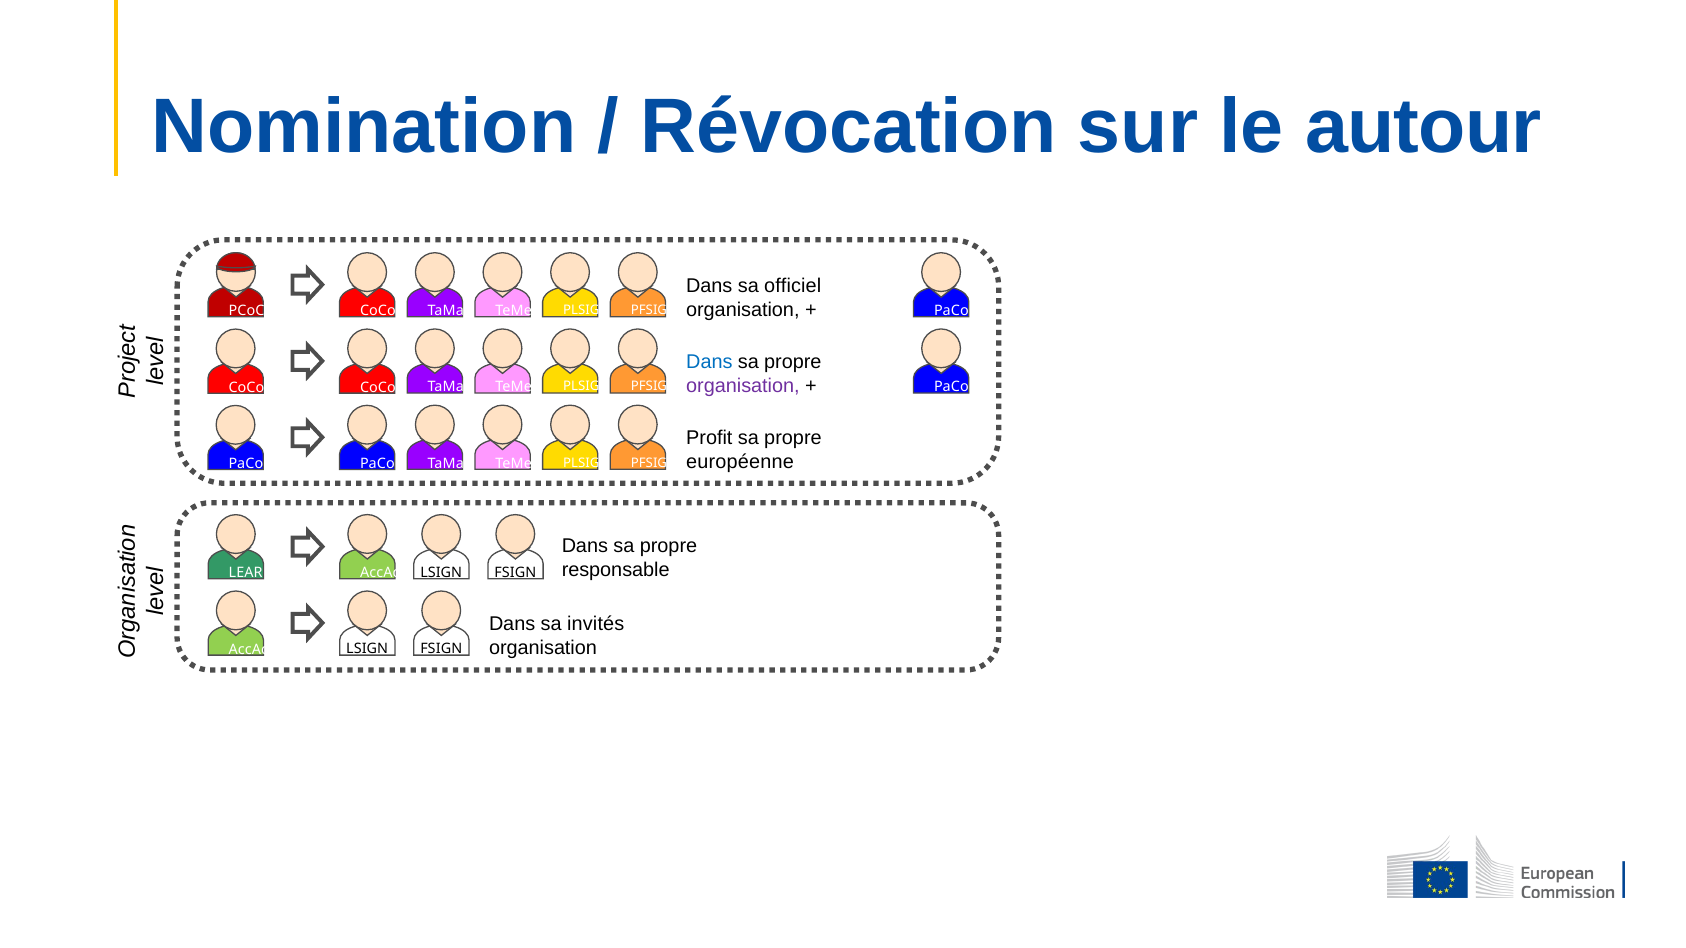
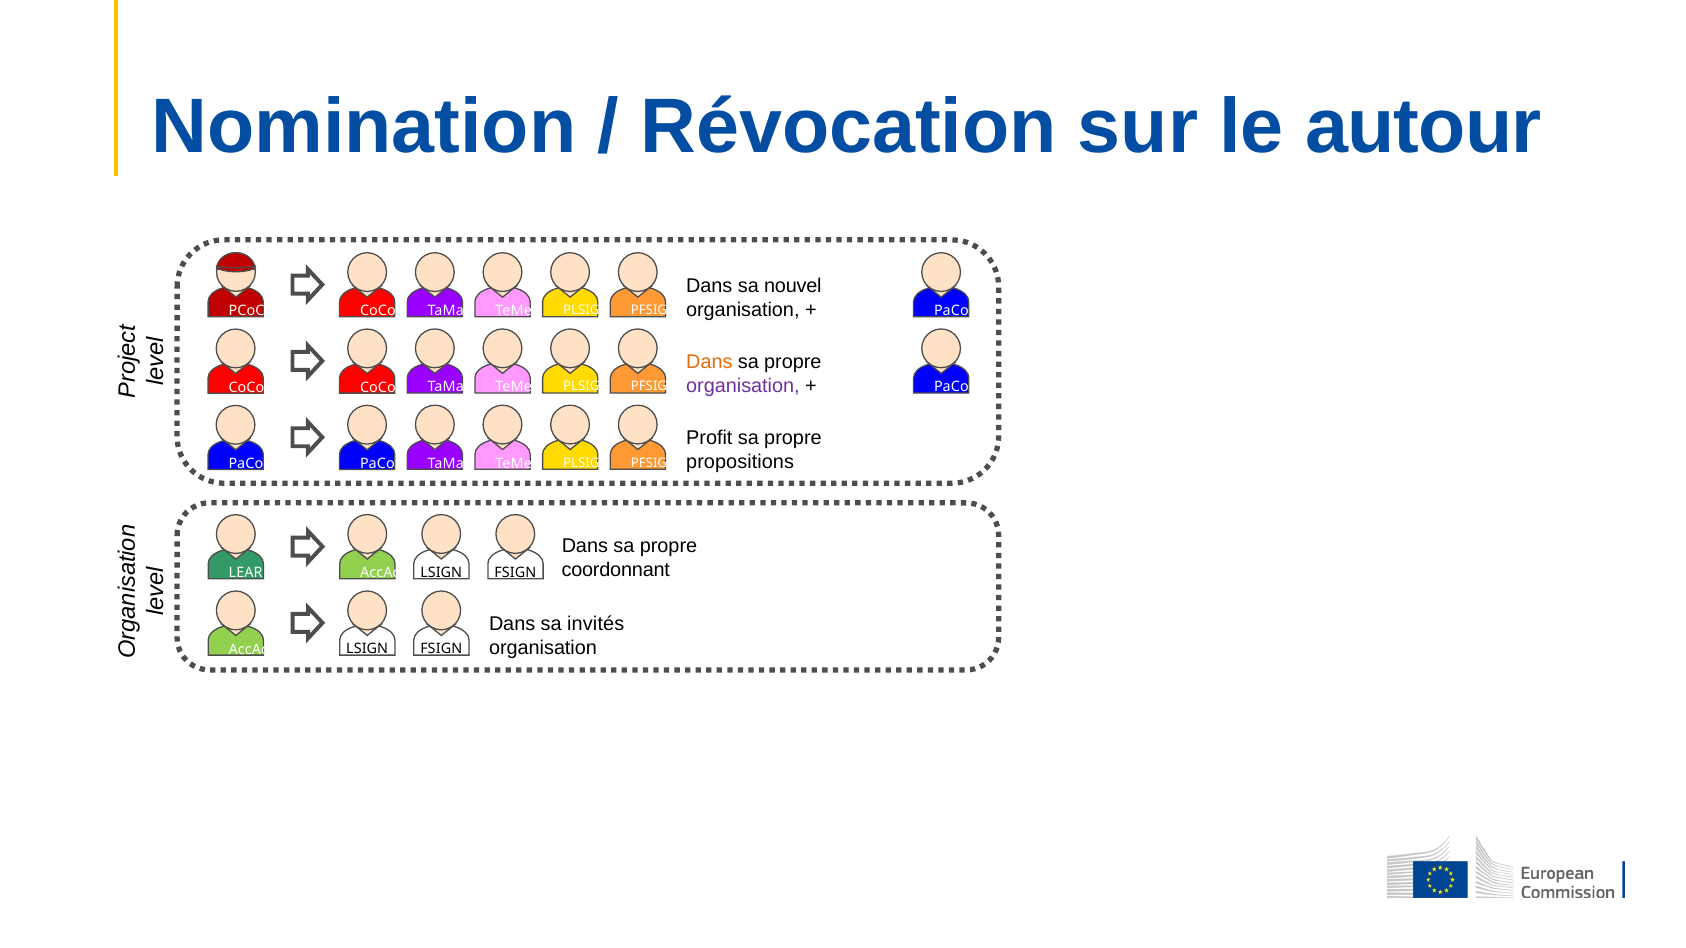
officiel: officiel -> nouvel (793, 286)
Dans colour: blue -> orange (709, 362)
européenne: européenne -> propositions (740, 462)
responsable: responsable -> coordonnant (616, 570)
